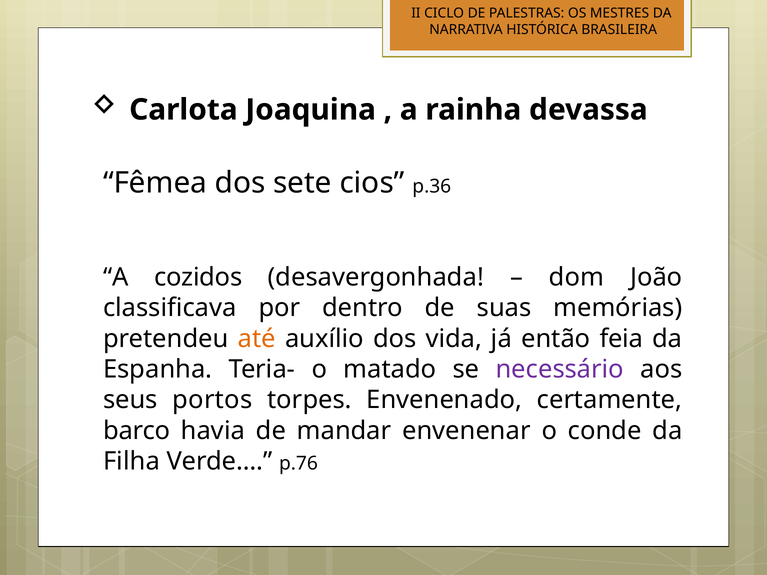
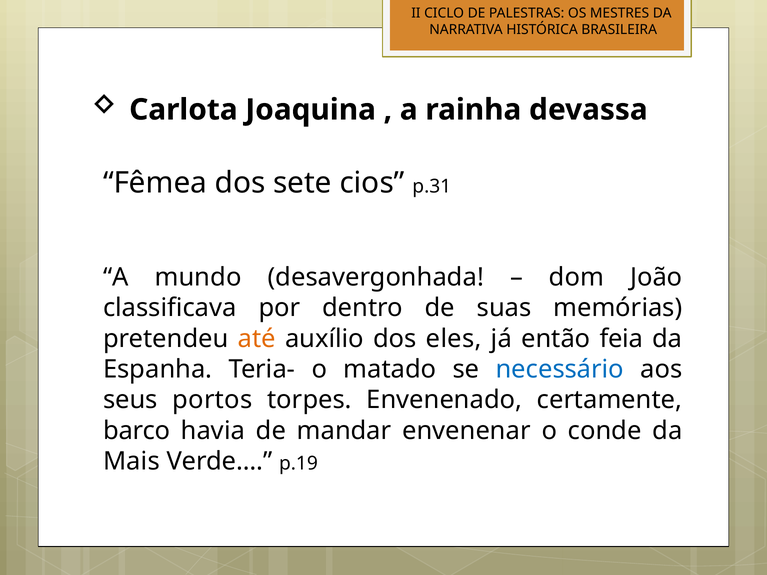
p.36: p.36 -> p.31 (432, 187)
cozidos: cozidos -> mundo (198, 277)
vida: vida -> eles (454, 339)
necessário colour: purple -> blue (560, 369)
Filha: Filha -> Mais (131, 461)
p.76: p.76 -> p.19 (298, 464)
